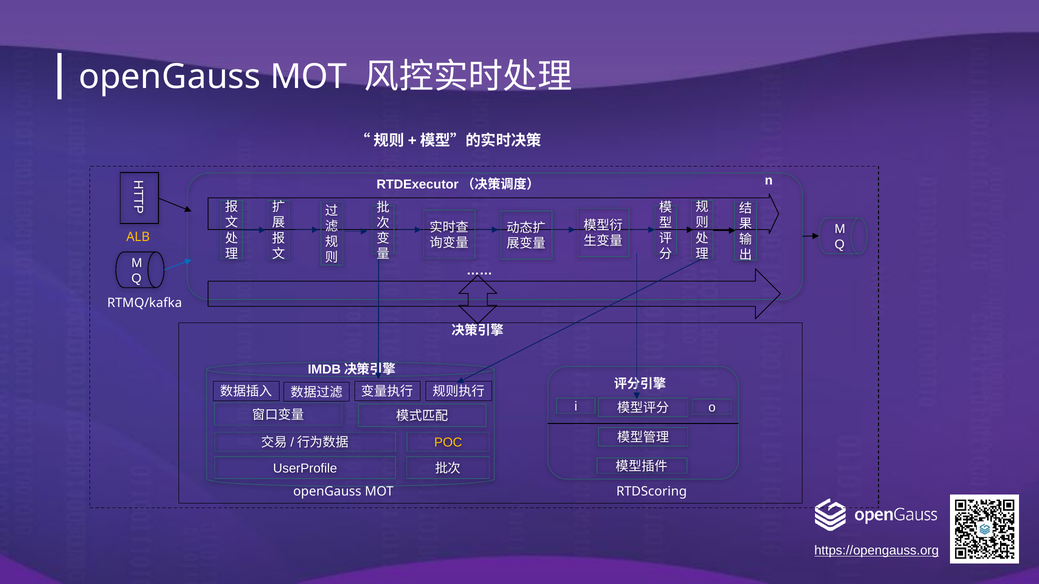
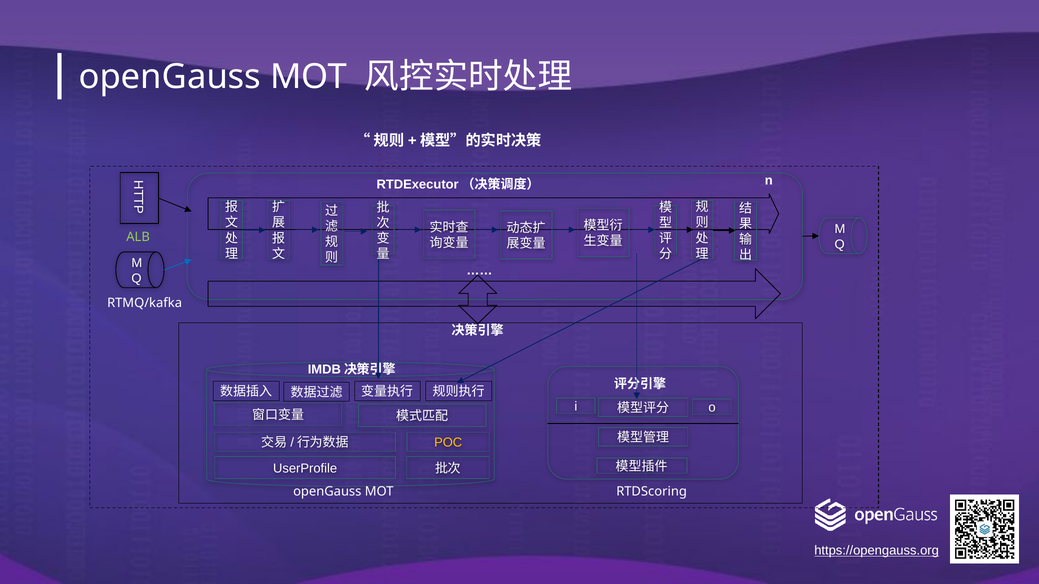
ALB colour: yellow -> light green (138, 237)
